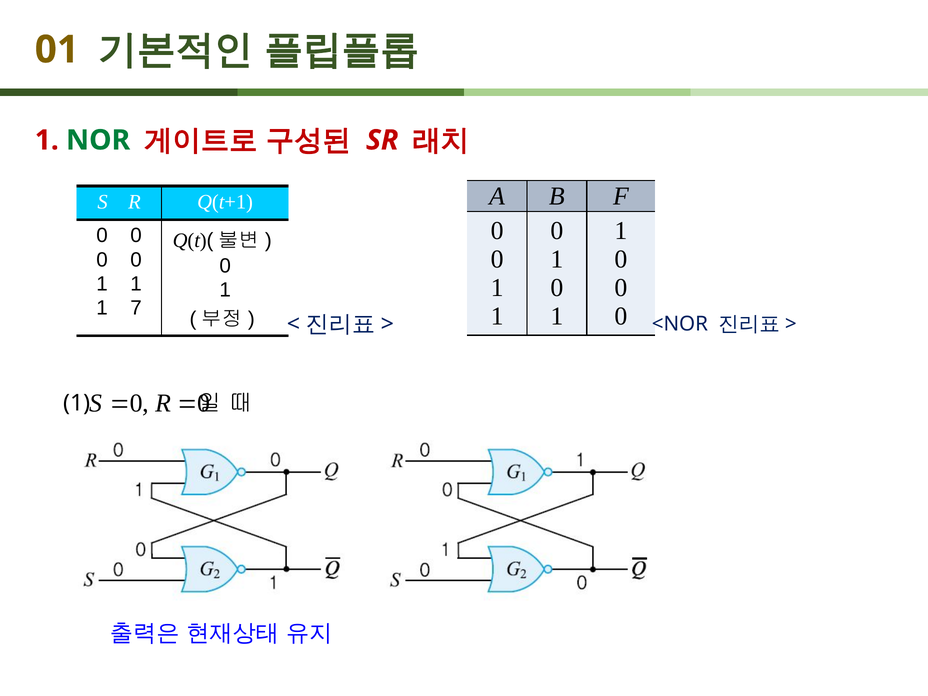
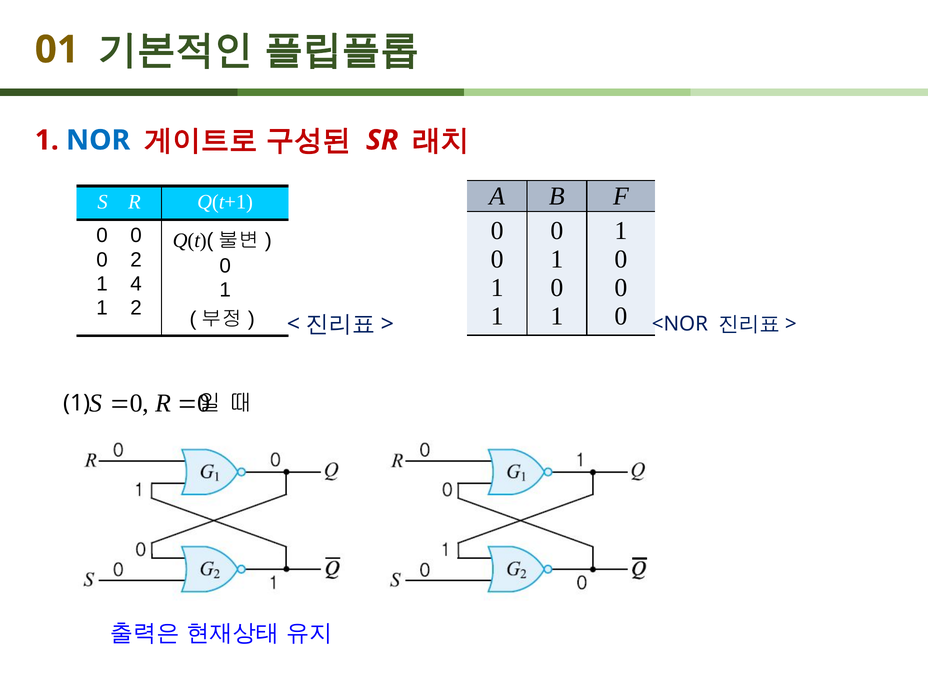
NOR colour: green -> blue (98, 140)
0: 0 -> 2 (136, 260)
1: 1 -> 4 (136, 284)
1 7: 7 -> 2 (136, 308)
